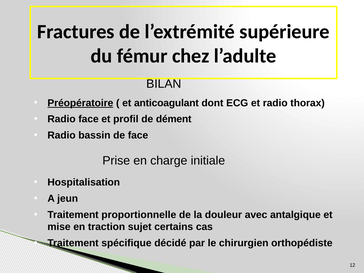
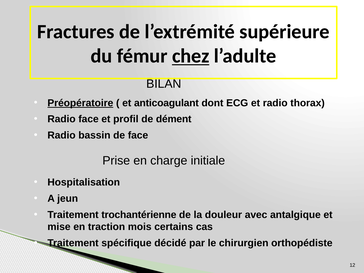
chez underline: none -> present (191, 56)
proportionnelle: proportionnelle -> trochantérienne (139, 215)
sujet: sujet -> mois (140, 227)
